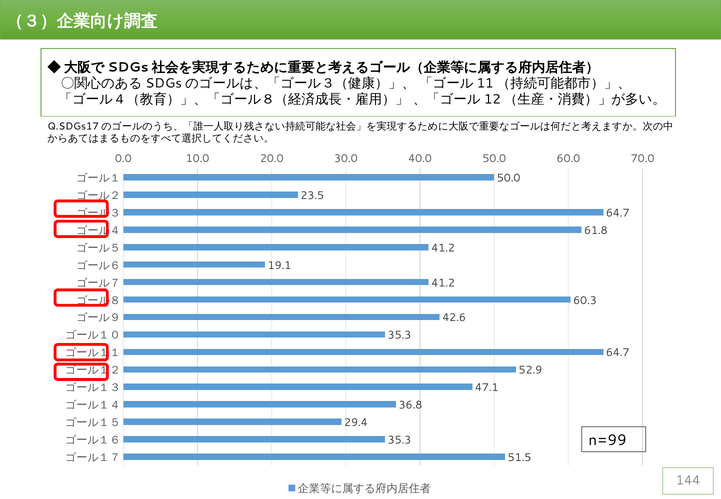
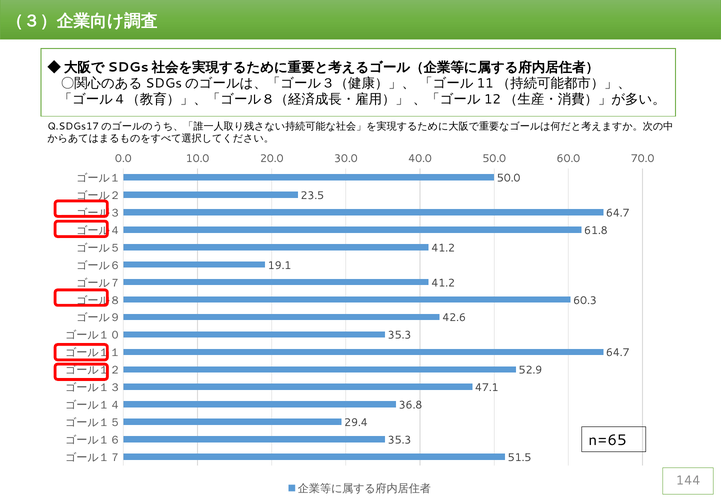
n=99: n=99 -> n=65 (608, 440)
